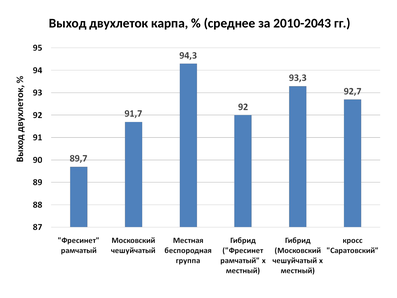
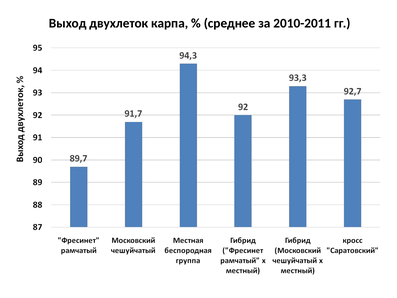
2010-2043: 2010-2043 -> 2010-2011 (302, 23)
